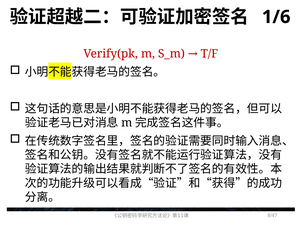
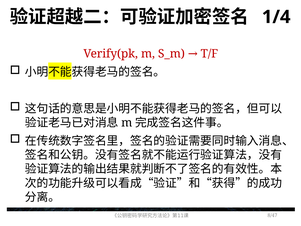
1/6: 1/6 -> 1/4 (276, 17)
